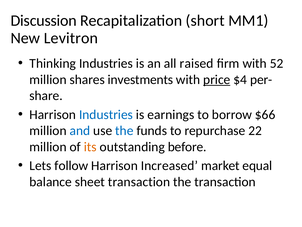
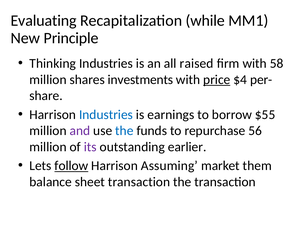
Discussion: Discussion -> Evaluating (44, 21)
short: short -> while (205, 21)
Levitron: Levitron -> Principle (71, 38)
52: 52 -> 58 (277, 63)
$66: $66 -> $55 (265, 114)
and colour: blue -> purple (80, 130)
22: 22 -> 56 (255, 130)
its colour: orange -> purple (90, 147)
before: before -> earlier (187, 147)
follow underline: none -> present (71, 165)
Increased: Increased -> Assuming (169, 165)
equal: equal -> them (257, 165)
